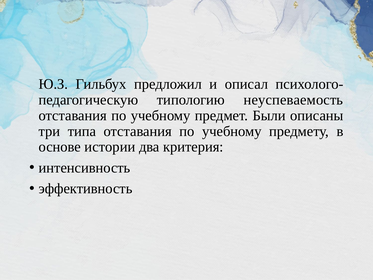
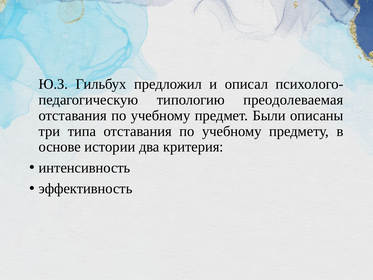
неуспеваемость: неуспеваемость -> преодолеваемая (293, 100)
